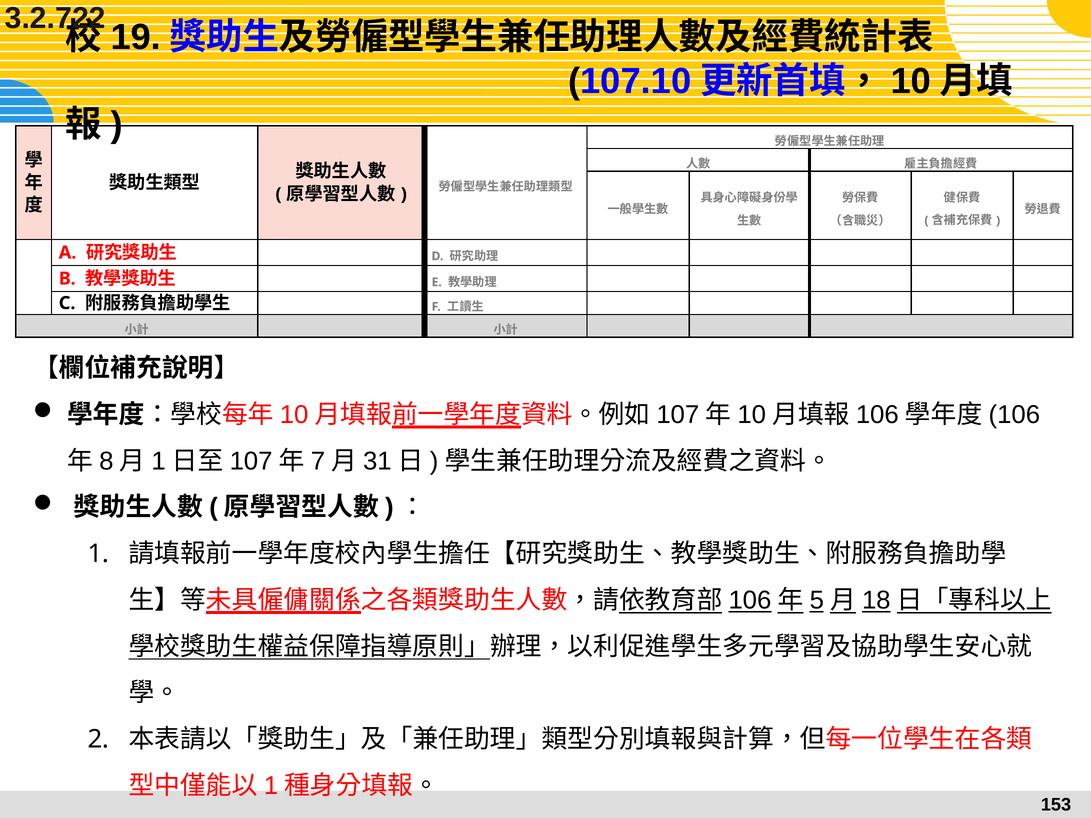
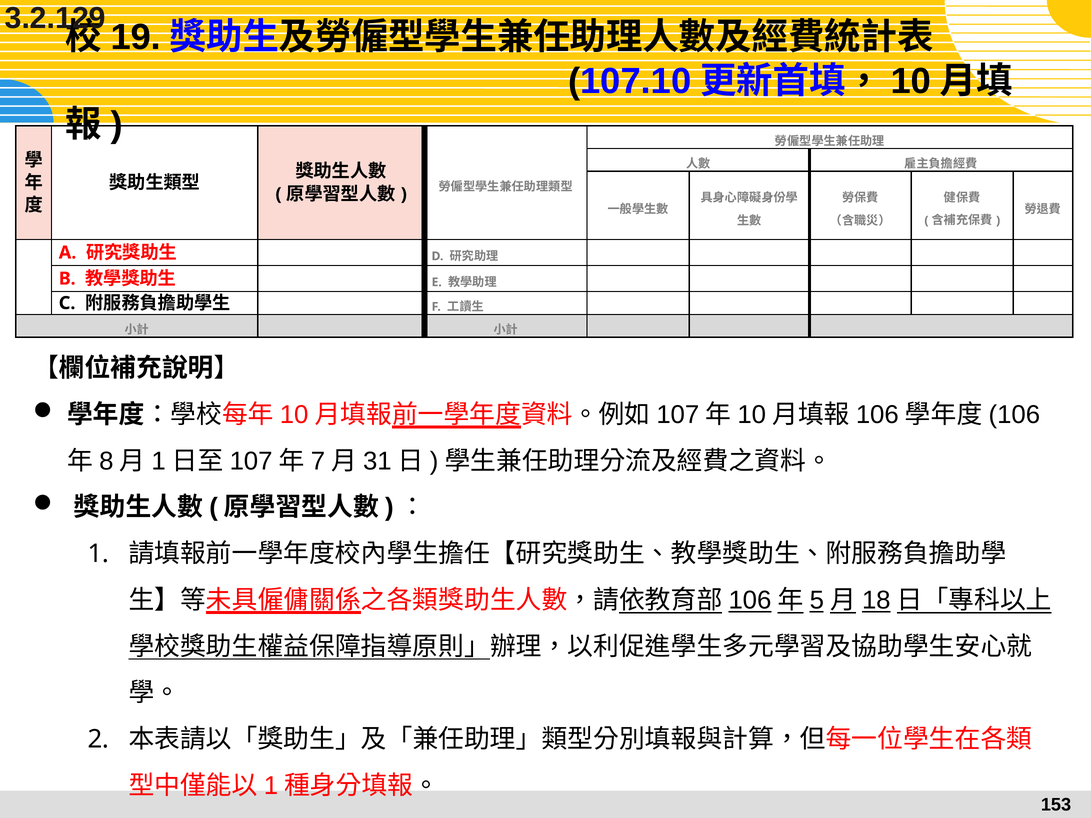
3.2.722: 3.2.722 -> 3.2.129 (55, 18)
